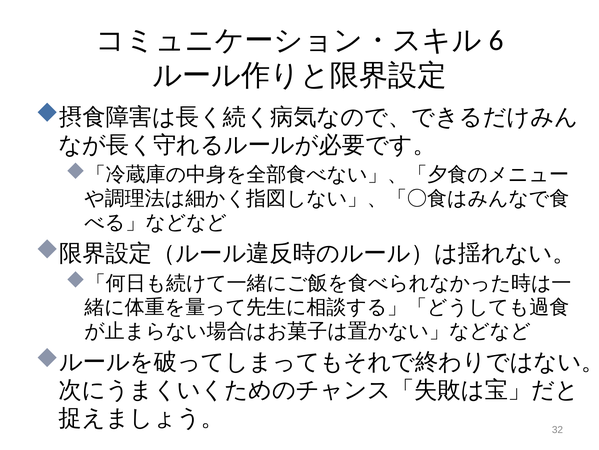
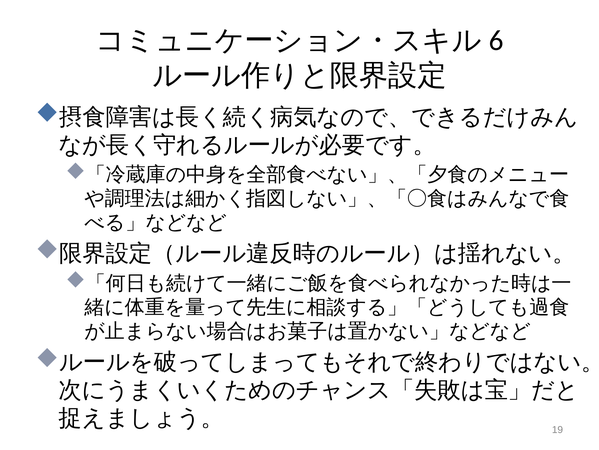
32: 32 -> 19 (558, 429)
